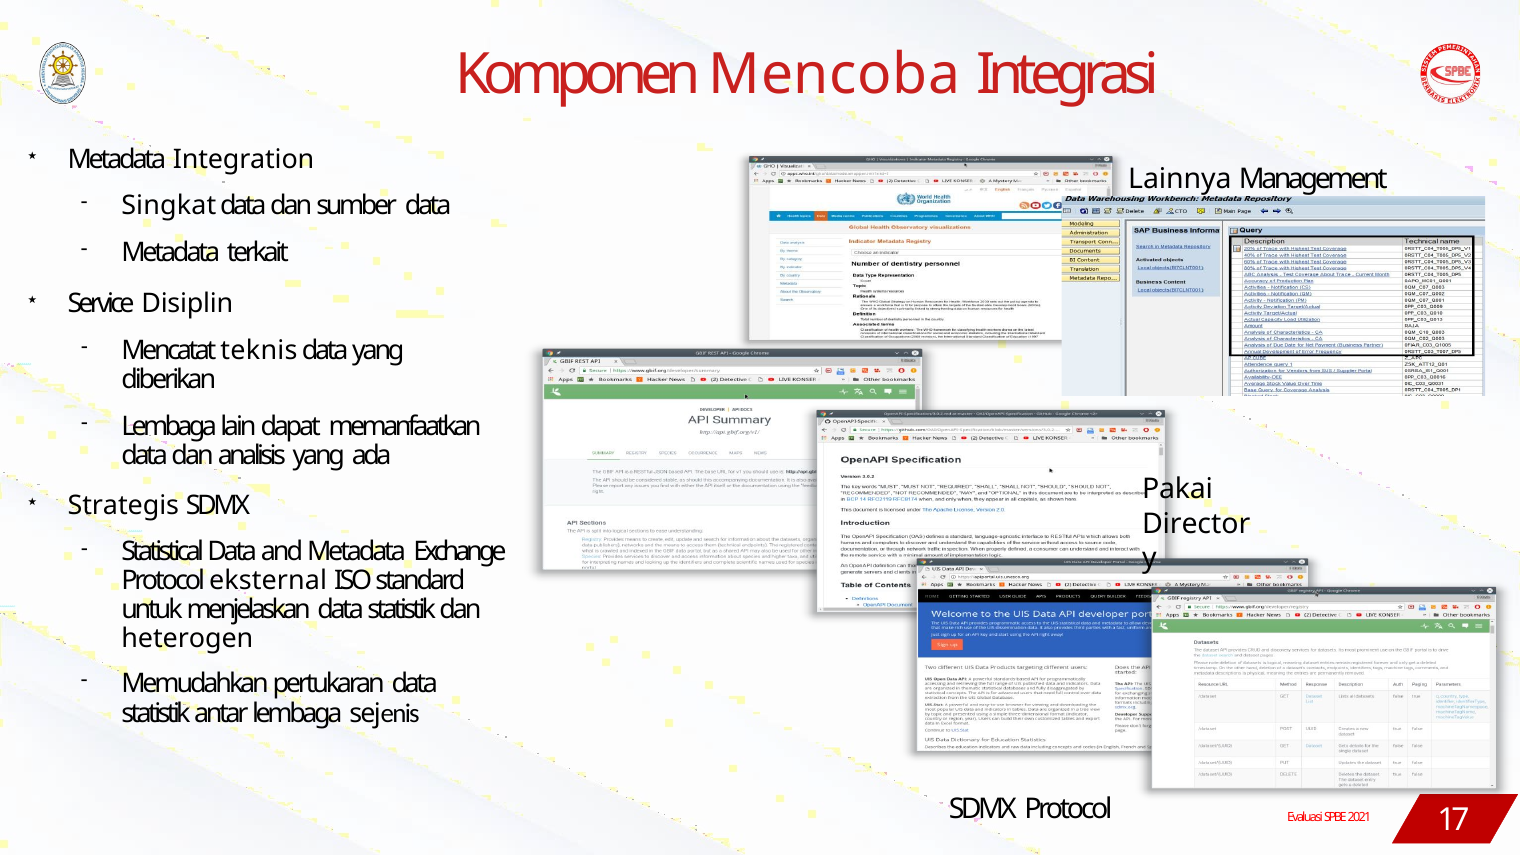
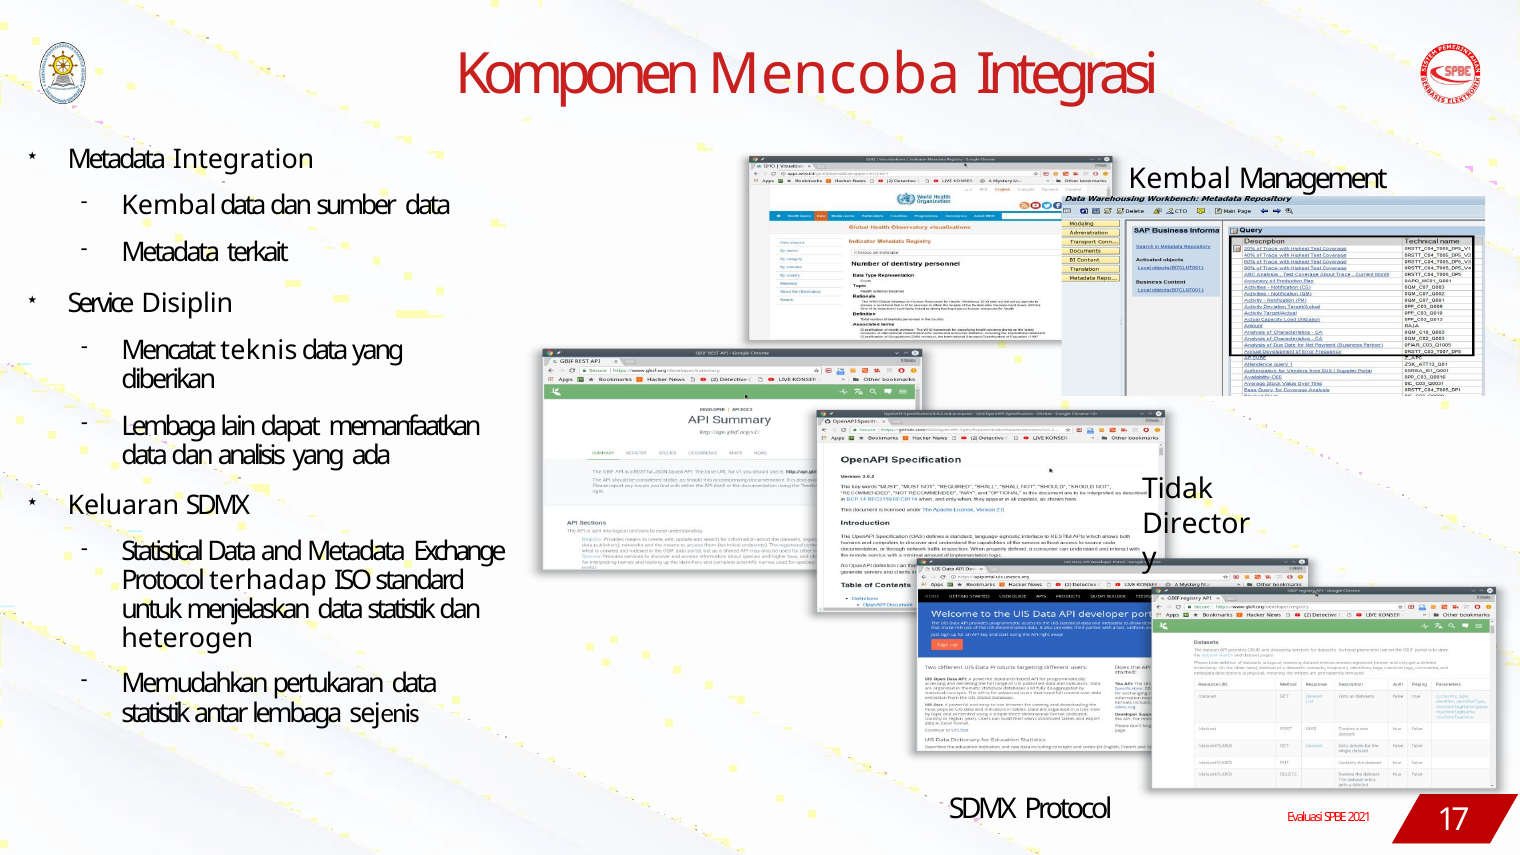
Lainnya: Lainnya -> Kembal (1180, 179)
Singkat: Singkat -> Kembal (169, 206)
Pakai: Pakai -> Tidak (1177, 489)
Strategis: Strategis -> Keluaran (123, 506)
eksternal: eksternal -> terhadap (268, 581)
